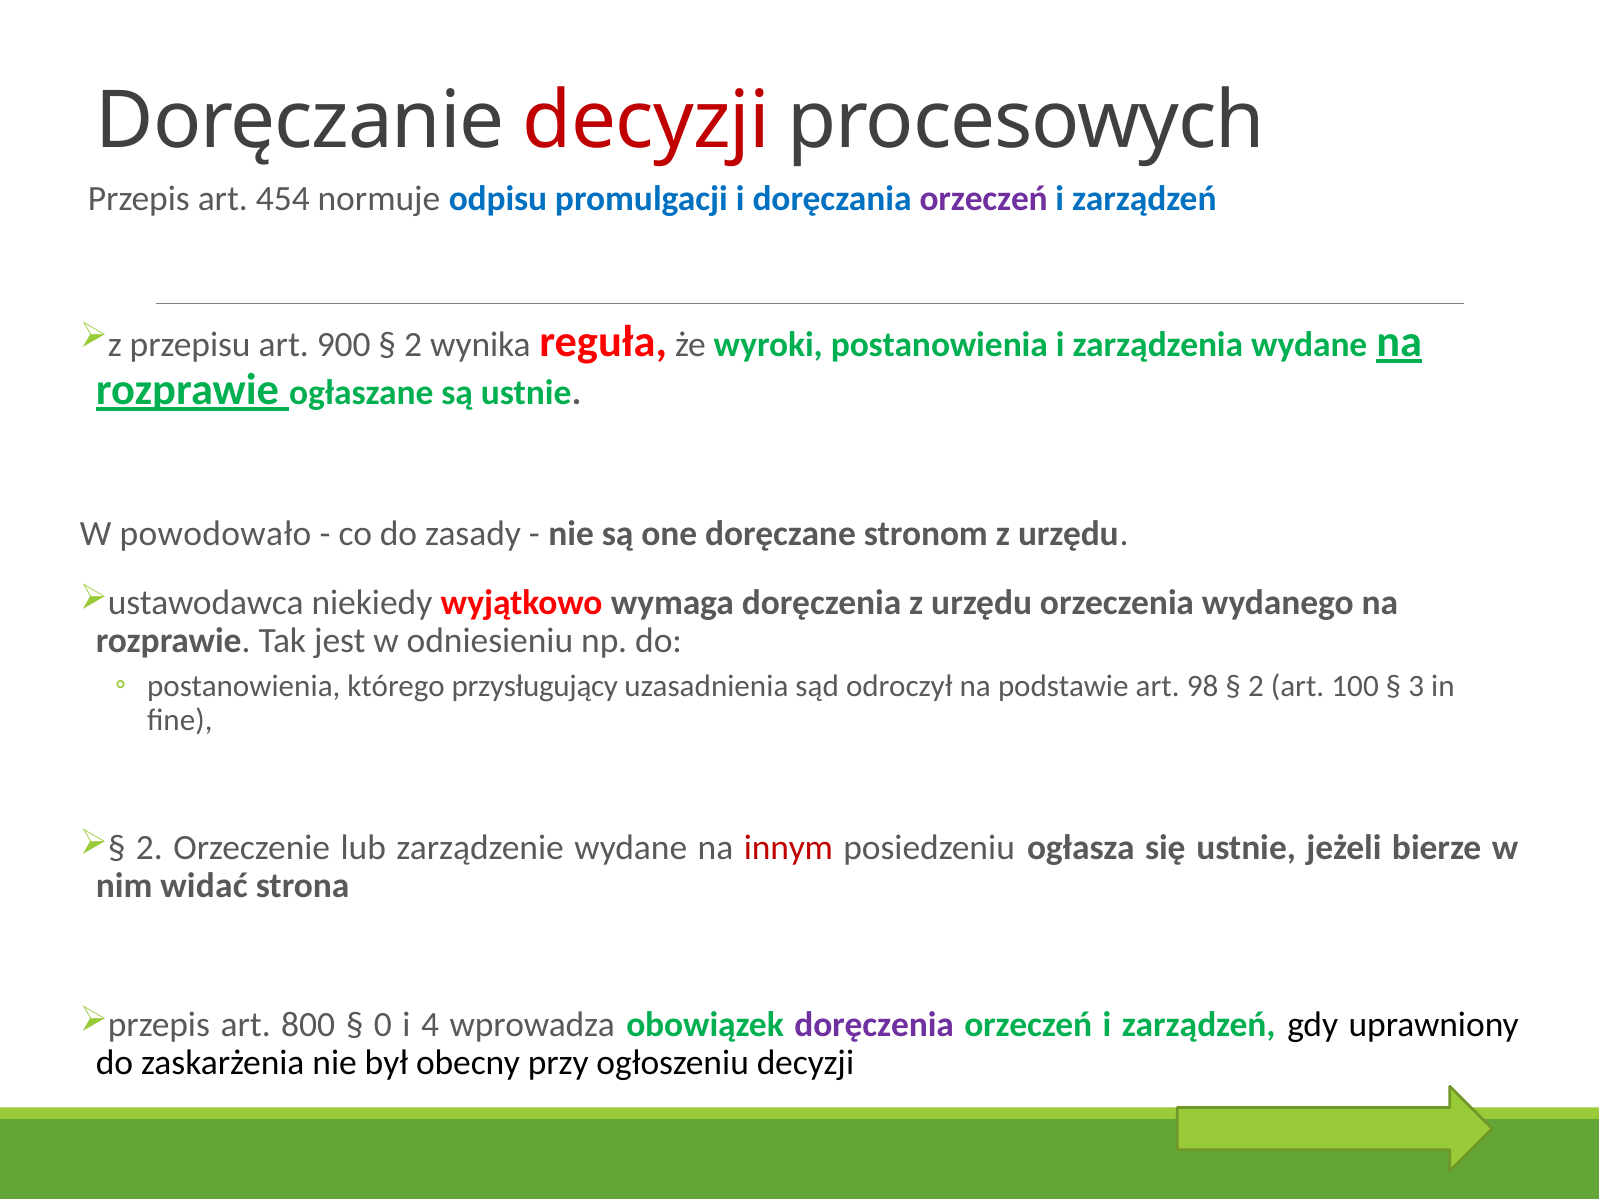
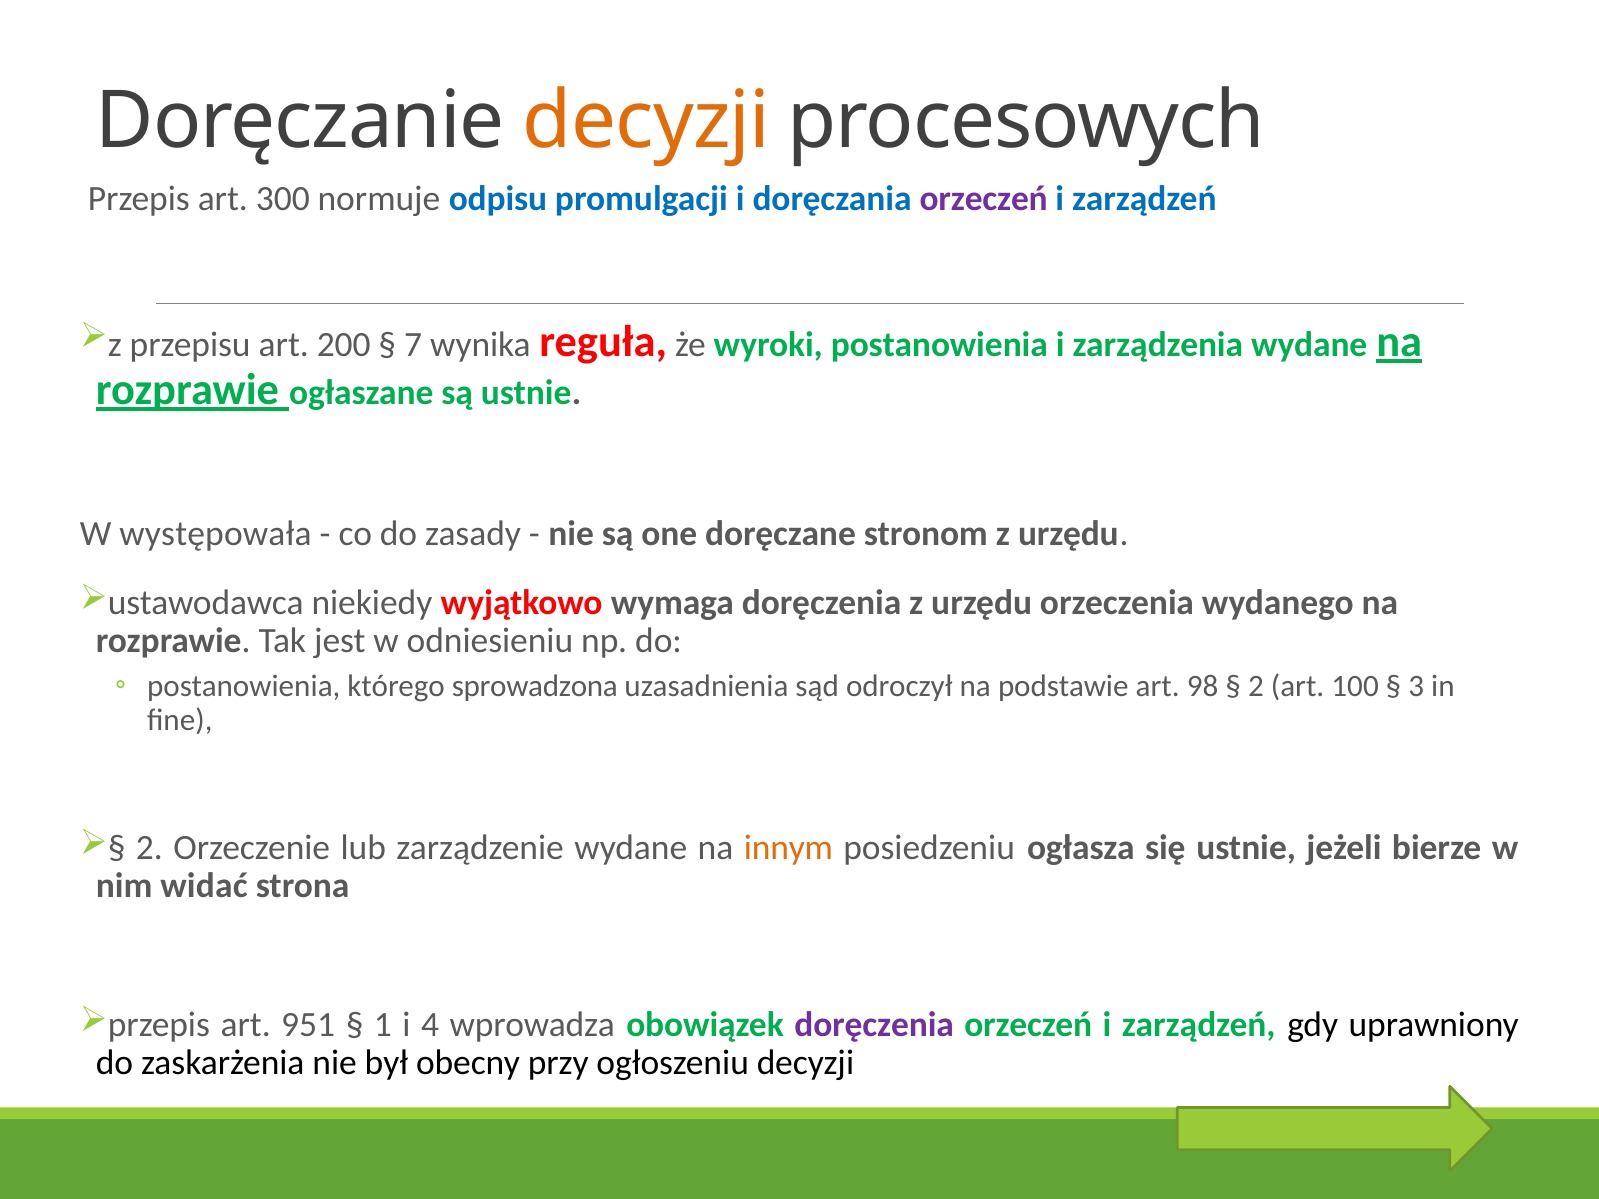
decyzji colour: red -> orange (647, 121)
454: 454 -> 300 (283, 198)
900: 900 -> 200 (344, 345)
2: 2 -> 7 (413, 345)
powodowało: powodowało -> występowała (216, 534)
przysługujący: przysługujący -> sprowadzona (535, 686)
innym colour: red -> orange (788, 848)
800: 800 -> 951 (308, 1025)
0: 0 -> 1 (383, 1025)
